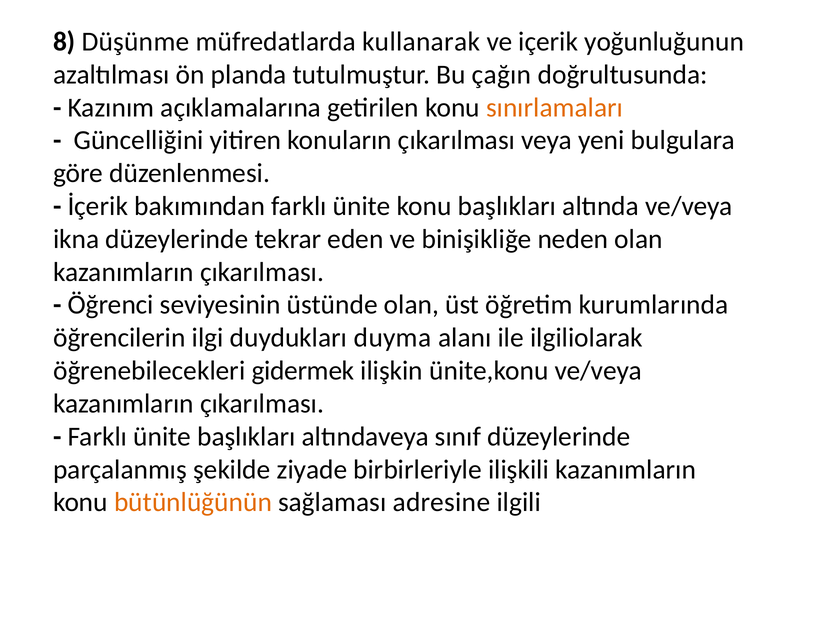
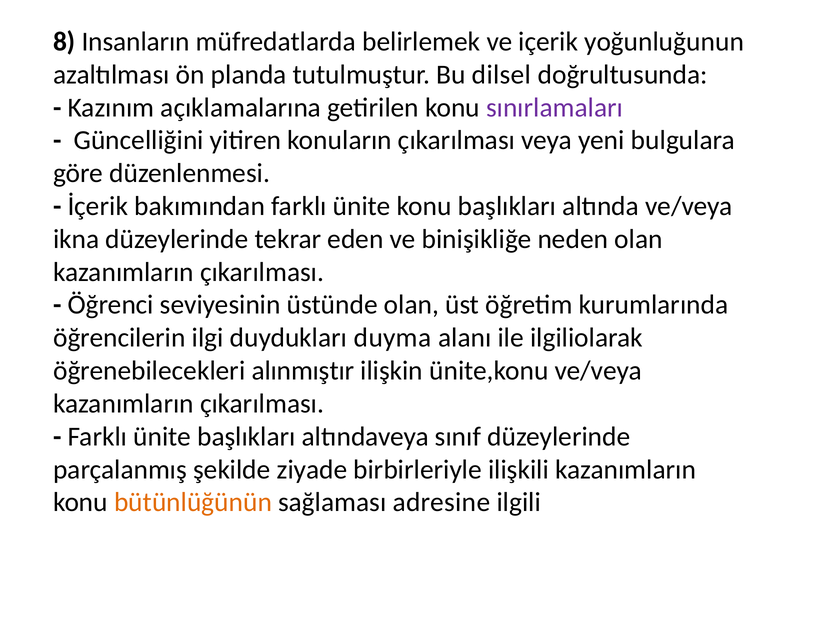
Düşünme: Düşünme -> Insanların (136, 42)
kullanarak: kullanarak -> belirlemek (421, 42)
çağın: çağın -> dilsel (501, 75)
sınırlamaları colour: orange -> purple (555, 108)
gidermek: gidermek -> alınmıştır (303, 371)
